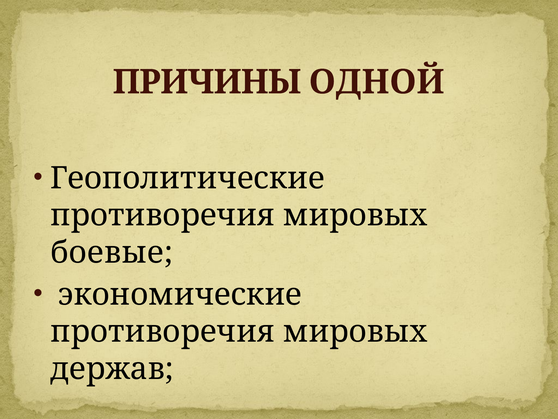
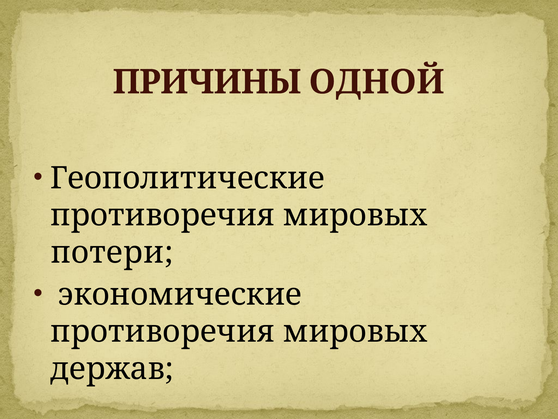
боевые: боевые -> потери (112, 252)
